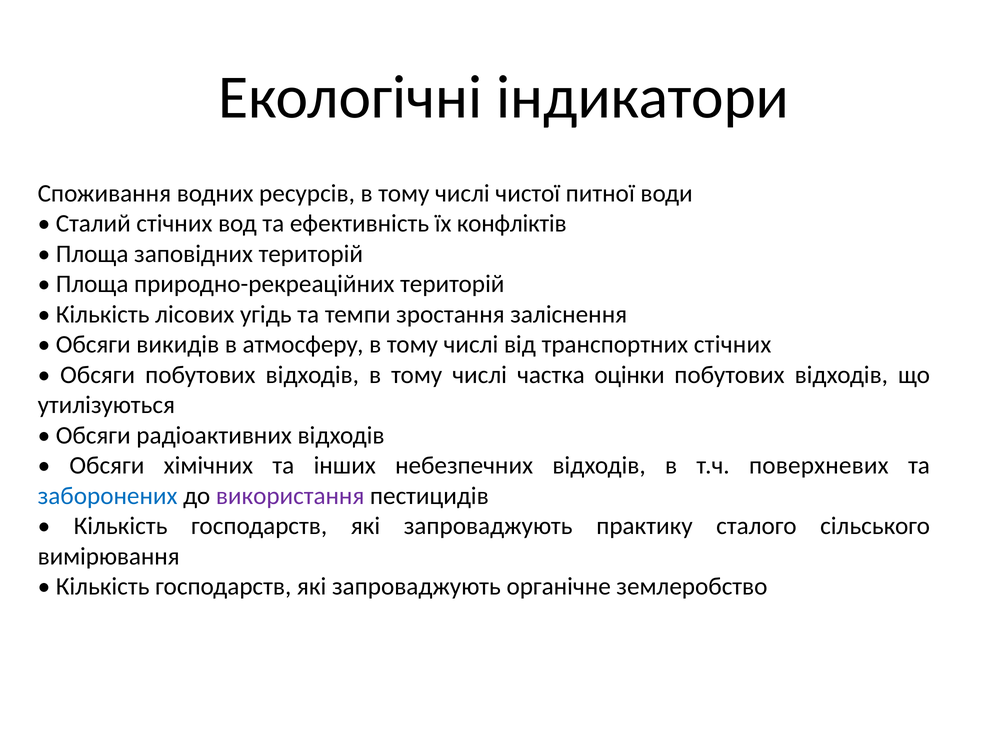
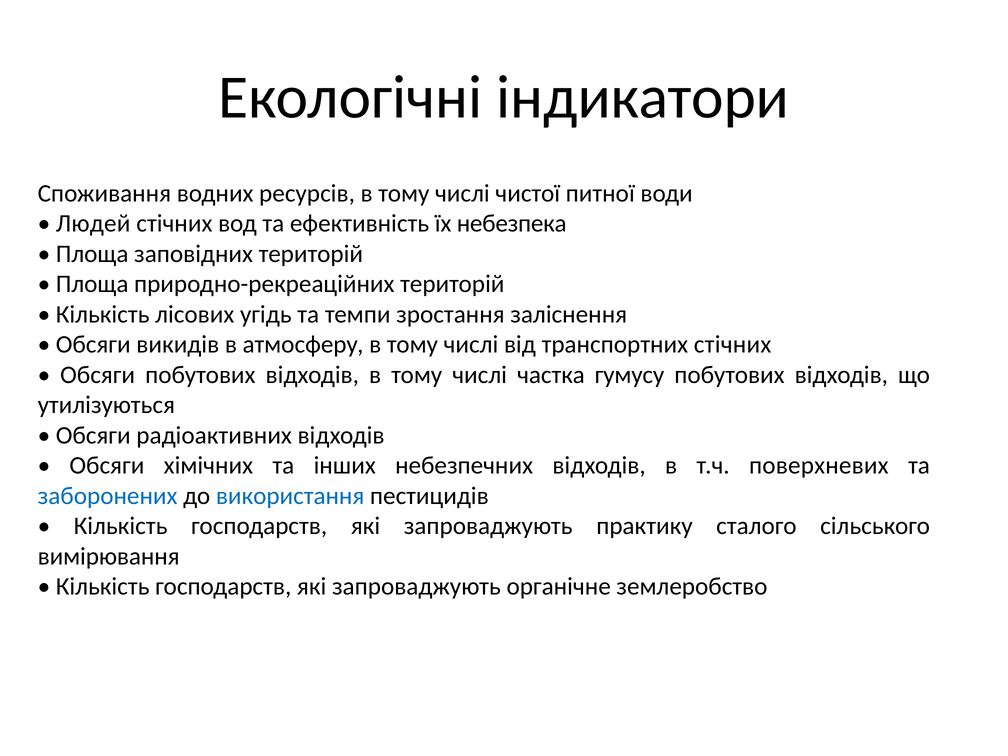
Сталий: Сталий -> Людей (93, 224)
конфліктів: конфліктів -> небезпека (512, 224)
оцінки: оцінки -> гумусу (630, 375)
використання colour: purple -> blue (290, 496)
